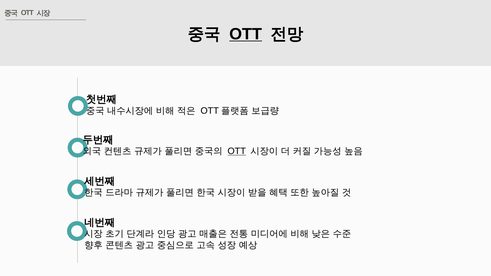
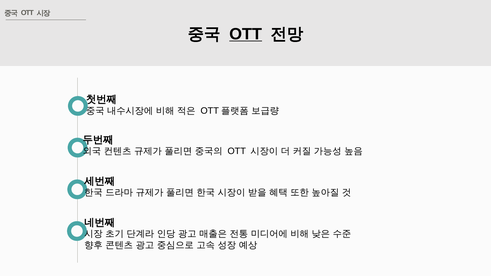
OTT underline: present -> none (237, 151)
